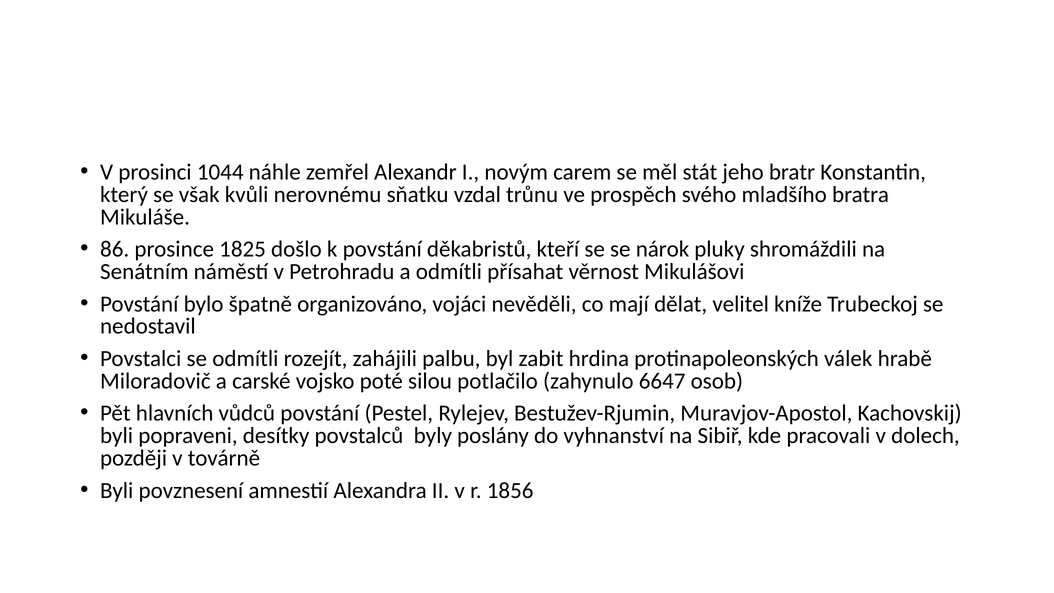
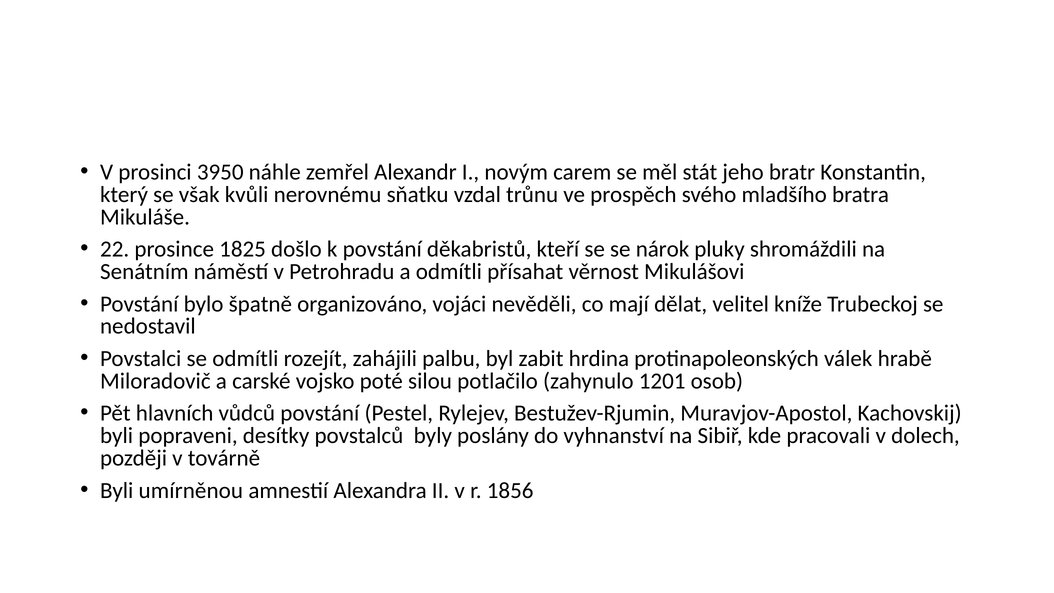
1044: 1044 -> 3950 (220, 172)
86: 86 -> 22 (115, 249)
6647: 6647 -> 1201 (662, 381)
povznesení: povznesení -> umírněnou (191, 490)
